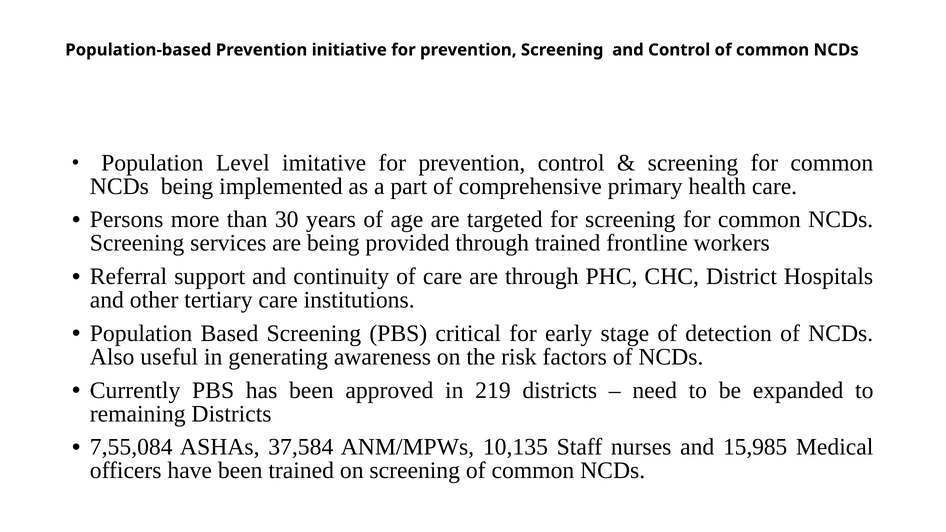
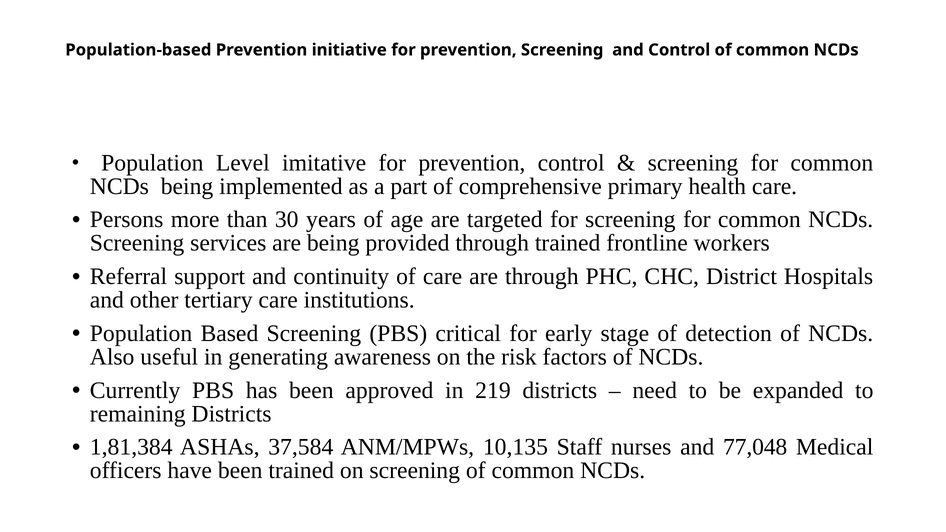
7,55,084: 7,55,084 -> 1,81,384 (131, 447)
15,985: 15,985 -> 77,048 (755, 447)
